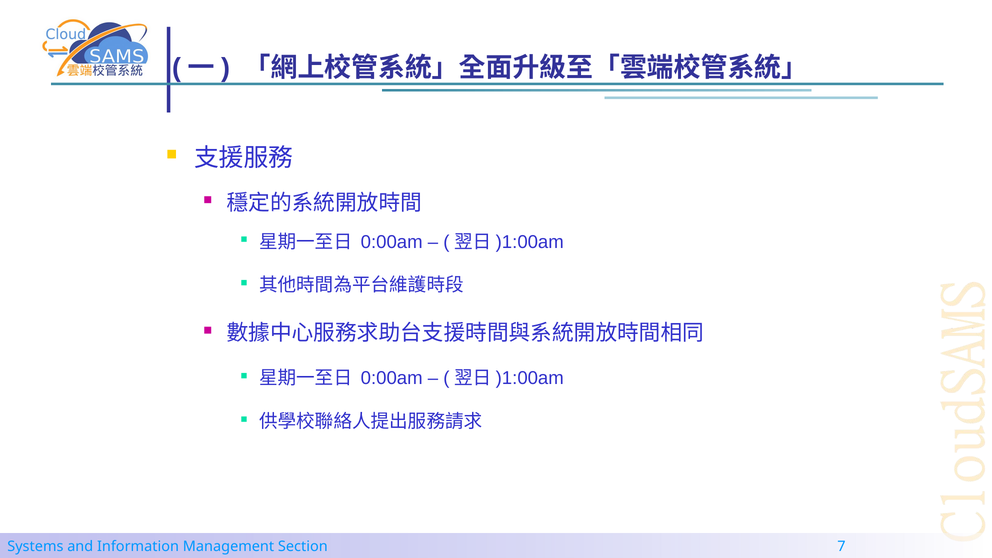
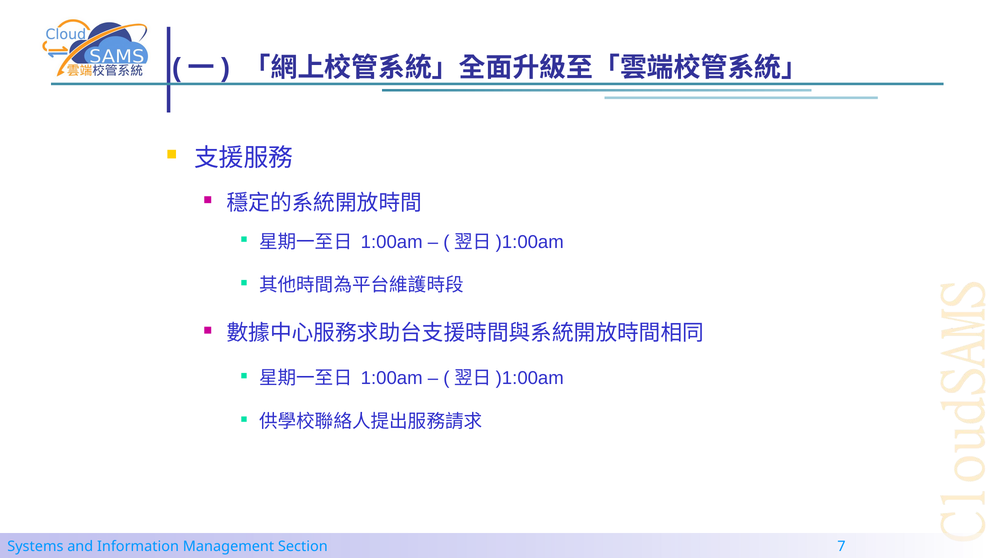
0:00am: 0:00am -> 1:00am (392, 242)
0:00am: 0:00am -> 1:00am (392, 378)
